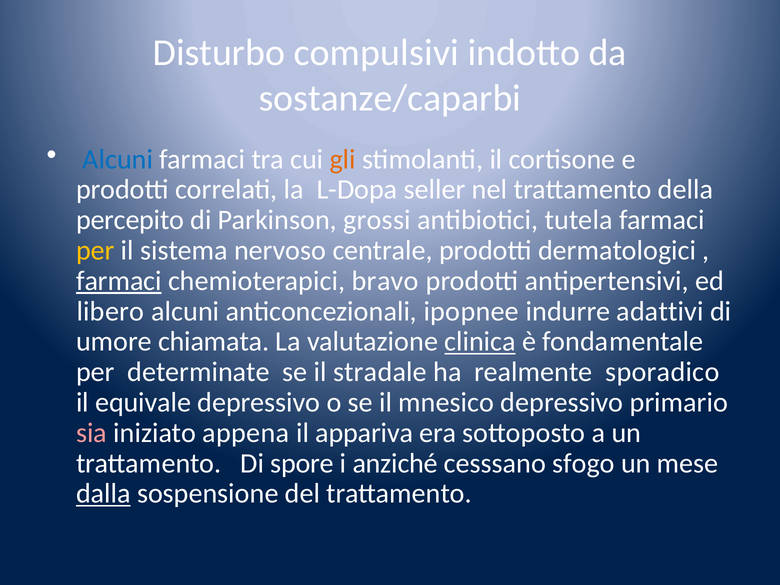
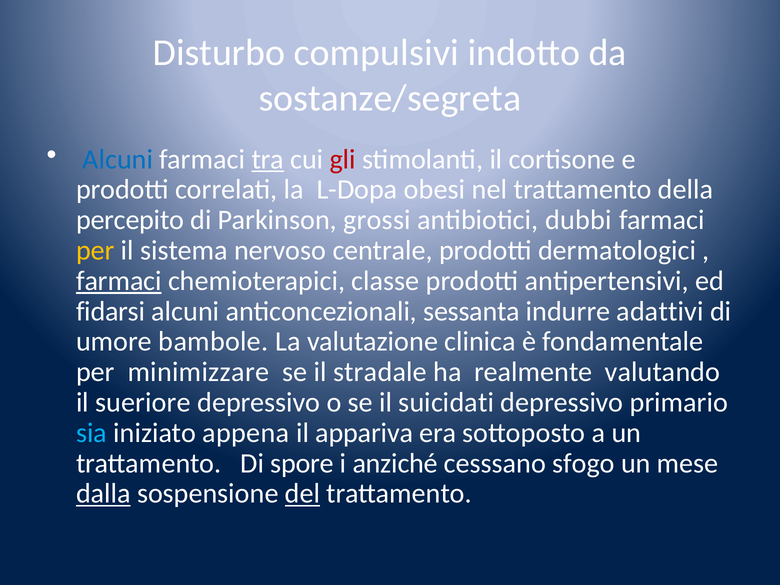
sostanze/caparbi: sostanze/caparbi -> sostanze/segreta (390, 98)
tra underline: none -> present (268, 159)
gli colour: orange -> red (343, 159)
seller: seller -> obesi (435, 190)
tutela: tutela -> dubbi (579, 220)
bravo: bravo -> classe (385, 281)
libero: libero -> fidarsi (111, 311)
ipopnee: ipopnee -> sessanta (472, 311)
chiamata: chiamata -> bambole (213, 342)
clinica underline: present -> none (480, 342)
determinate: determinate -> minimizzare (198, 372)
sporadico: sporadico -> valutando (662, 372)
equivale: equivale -> sueriore (143, 402)
mnesico: mnesico -> suicidati (446, 402)
sia colour: pink -> light blue (92, 433)
del underline: none -> present (302, 494)
